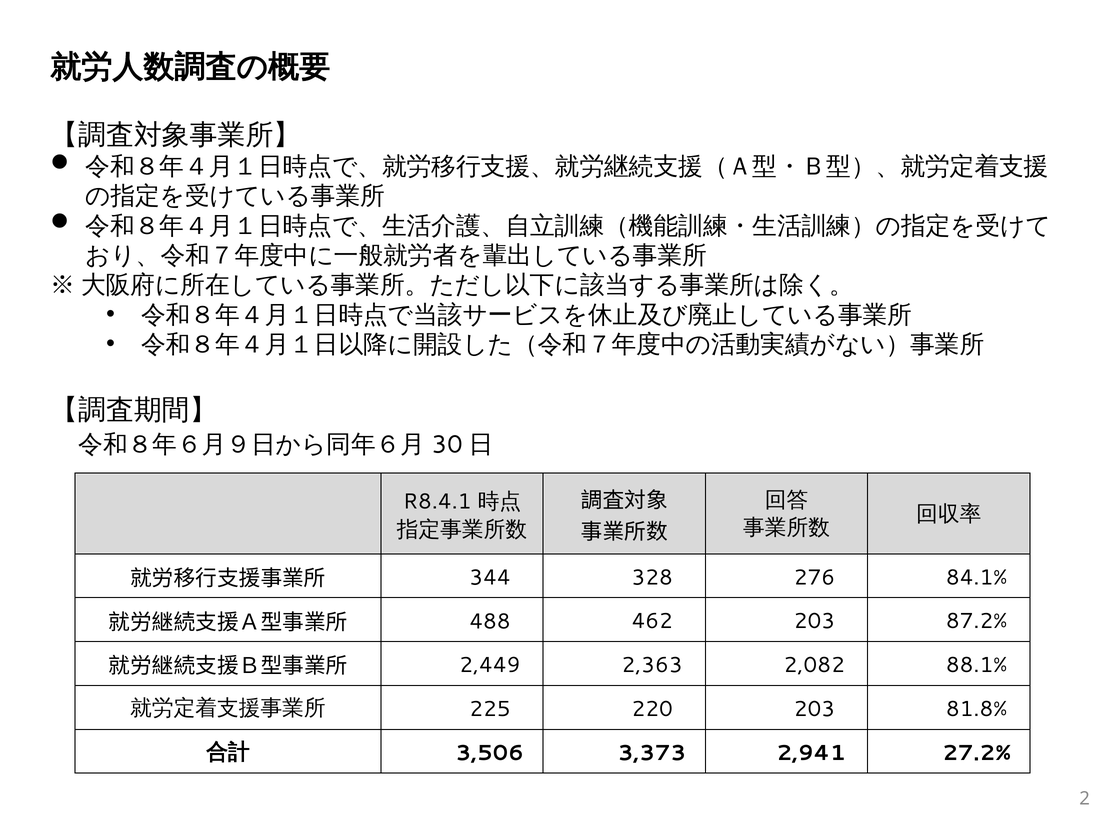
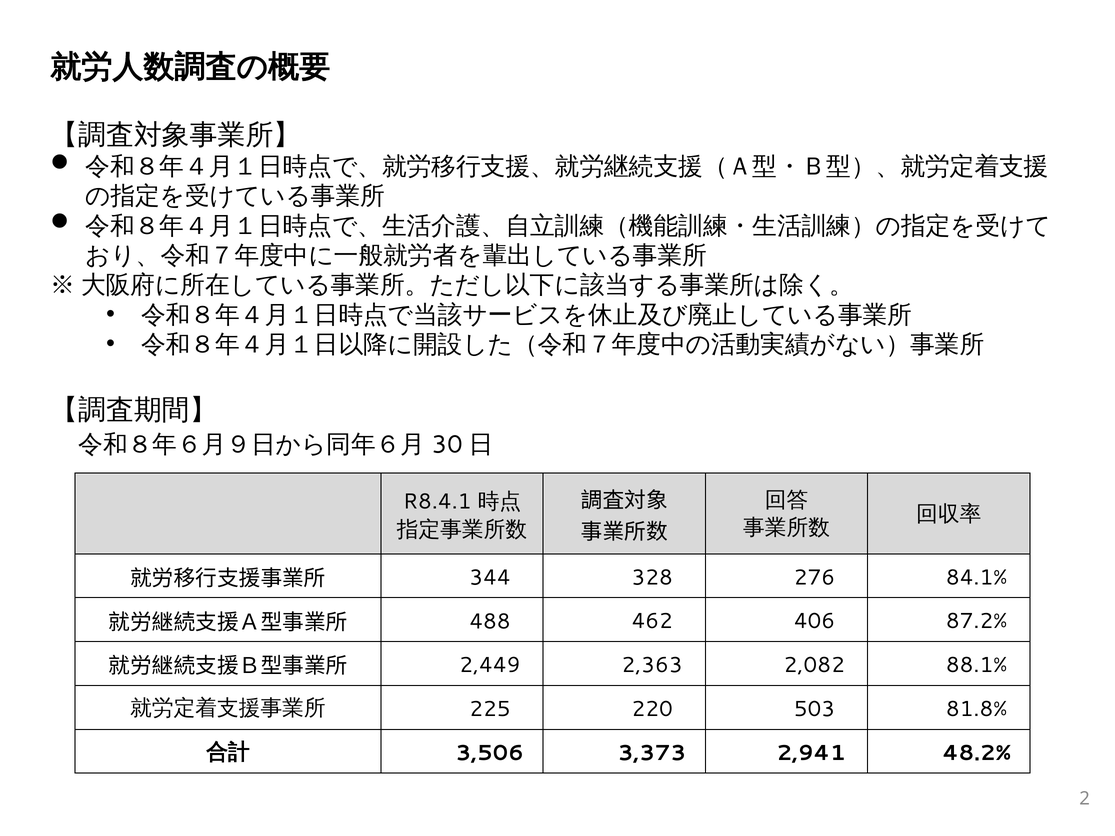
462 203: 203 -> 406 (814, 621)
220 203: 203 -> 503 (814, 709)
27.2%: 27.2% -> 48.2% (977, 753)
